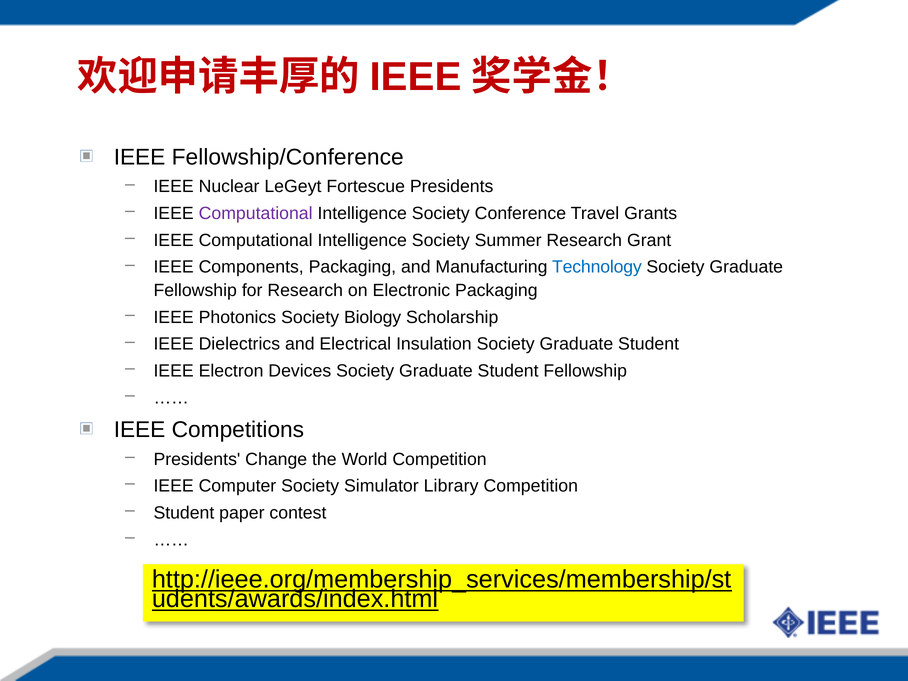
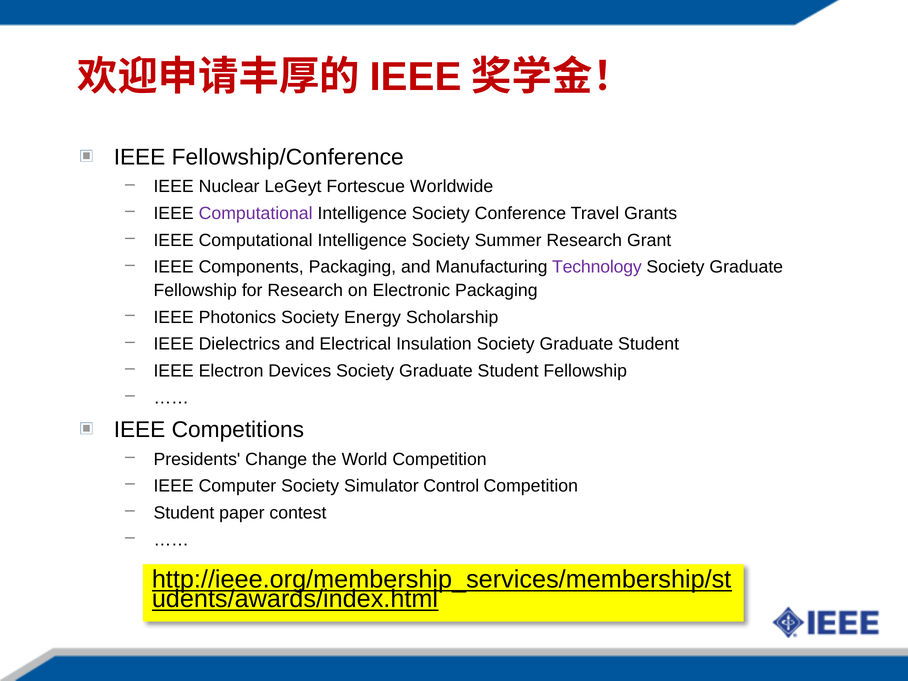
Fortescue Presidents: Presidents -> Worldwide (452, 187)
Technology colour: blue -> purple (597, 267)
Biology: Biology -> Energy (372, 317)
Library: Library -> Control (451, 486)
